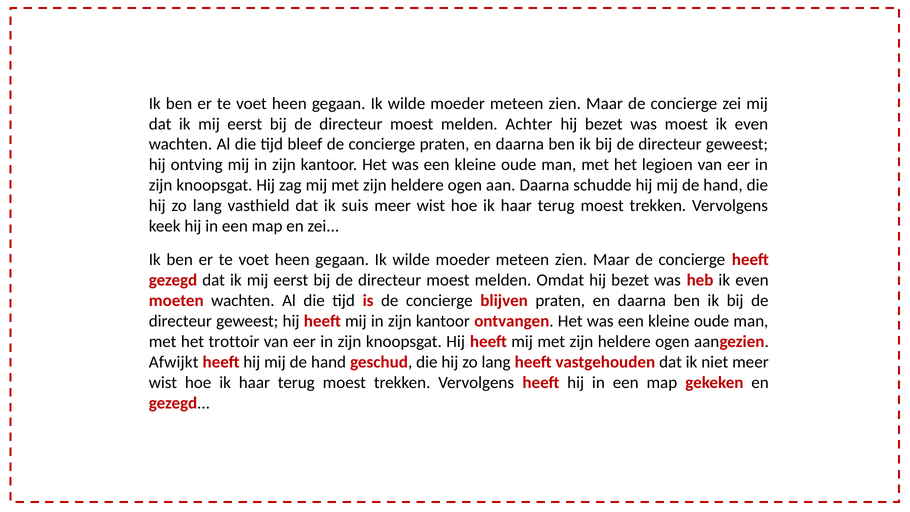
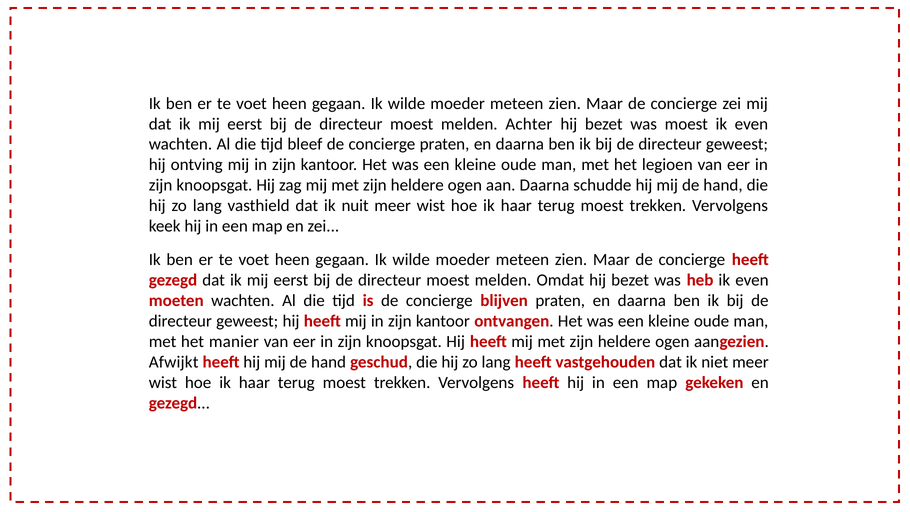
suis: suis -> nuit (355, 206)
trottoir: trottoir -> manier (234, 342)
